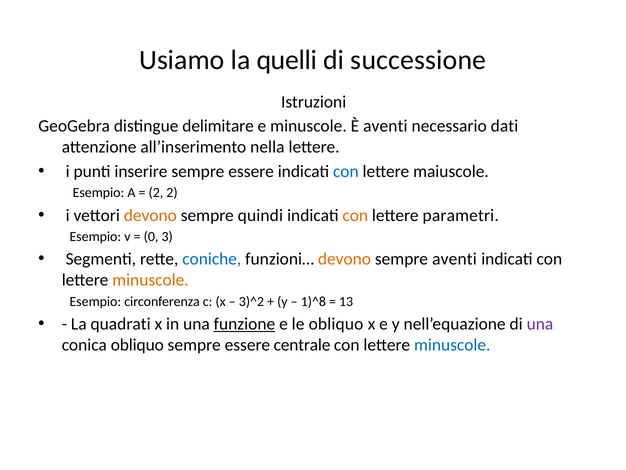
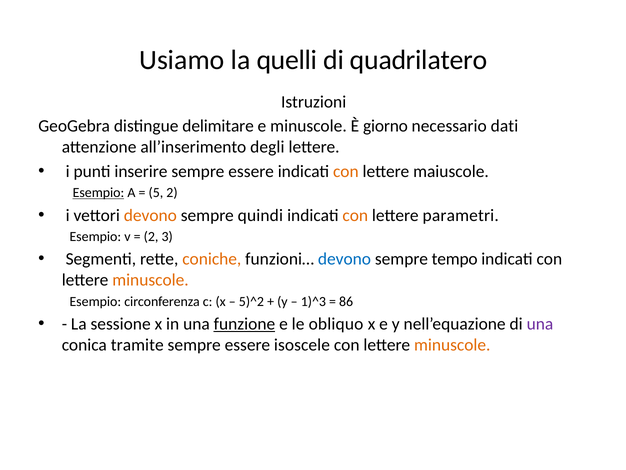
successione: successione -> quadrilatero (419, 60)
È aventi: aventi -> giorno (386, 126)
nella: nella -> degli (267, 147)
con colour: blue -> orange (346, 171)
Esempio underline: none -> present (98, 193)
2: 2 -> 5 (156, 193)
0: 0 -> 2 (151, 236)
coniche colour: blue -> orange (212, 259)
devono colour: orange -> blue (344, 259)
sempre aventi: aventi -> tempo (455, 259)
3)^2: 3)^2 -> 5)^2 (251, 301)
1)^8: 1)^8 -> 1)^3 (313, 301)
13: 13 -> 86 (346, 301)
quadrati: quadrati -> sessione (121, 324)
conica obliquo: obliquo -> tramite (137, 345)
centrale: centrale -> isoscele (302, 345)
minuscole colour: blue -> orange (452, 345)
